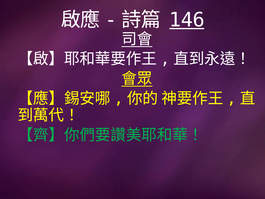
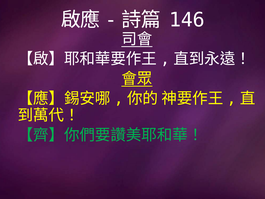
146 underline: present -> none (187, 20)
